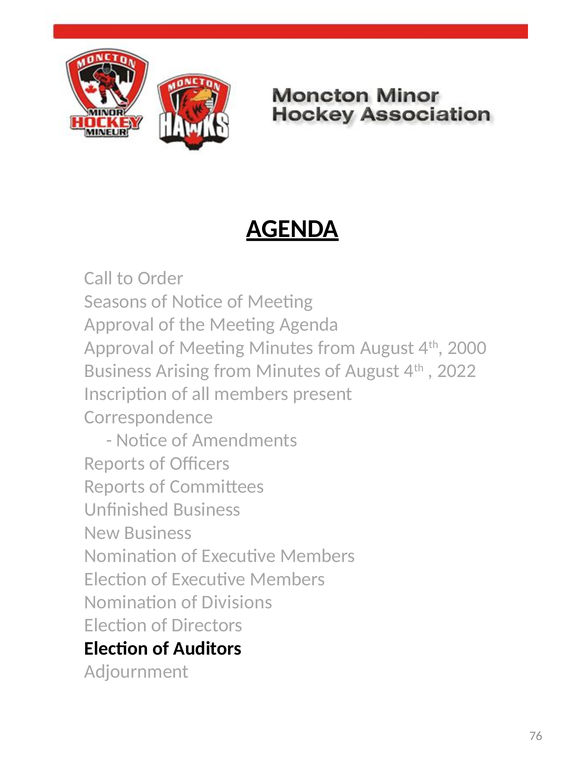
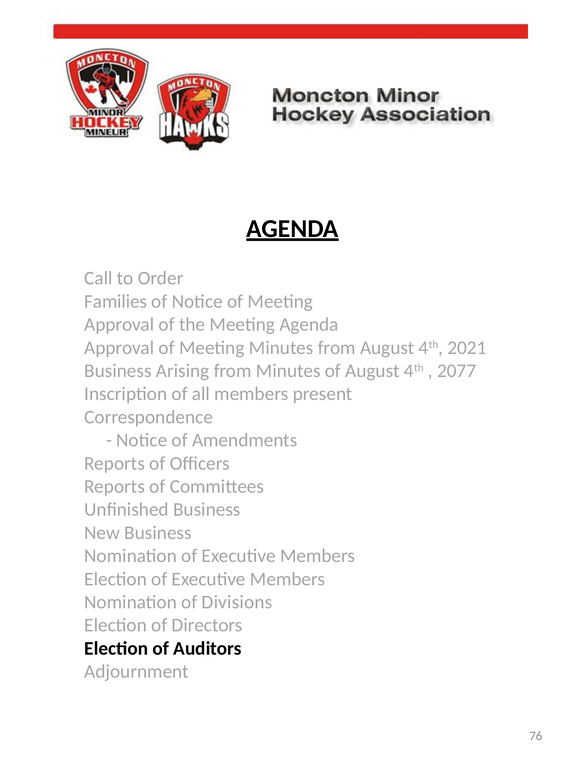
Seasons: Seasons -> Families (116, 302)
2000: 2000 -> 2021 (467, 348)
2022: 2022 -> 2077 (457, 371)
